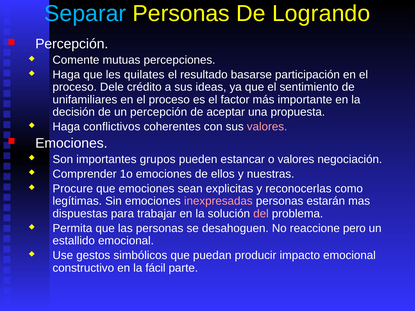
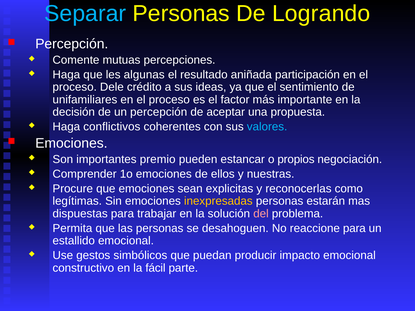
quilates: quilates -> algunas (144, 75)
basarse: basarse -> aniñada (251, 75)
valores colour: pink -> light blue (267, 127)
grupos: grupos -> premio (158, 159)
o valores: valores -> propios (296, 159)
inexpresadas colour: pink -> yellow (218, 201)
reaccione pero: pero -> para (354, 229)
